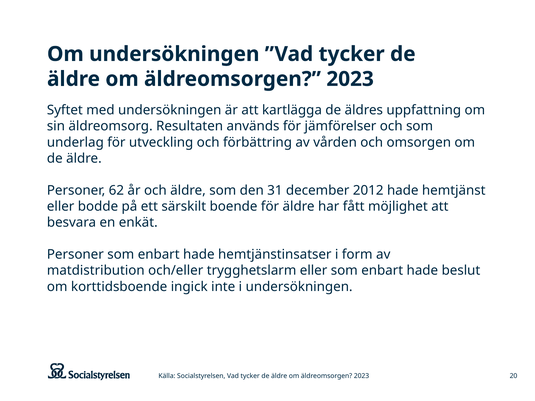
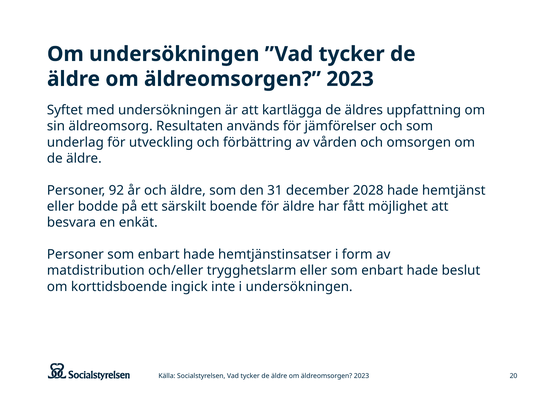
62: 62 -> 92 (116, 191)
2012: 2012 -> 2028 (368, 191)
